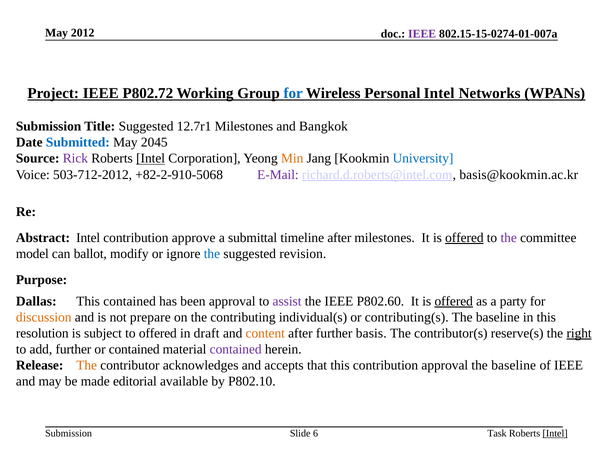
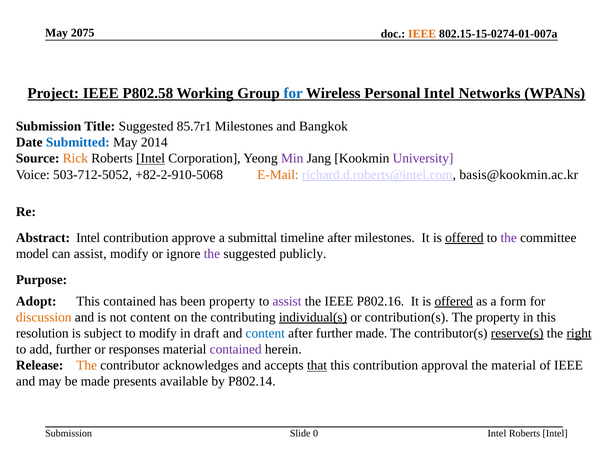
2012: 2012 -> 2075 (83, 33)
IEEE colour: purple -> orange (422, 34)
P802.72: P802.72 -> P802.58 (148, 93)
12.7r1: 12.7r1 -> 85.7r1 (194, 126)
2045: 2045 -> 2014 (154, 143)
Rick colour: purple -> orange (75, 159)
Min colour: orange -> purple (292, 159)
University colour: blue -> purple (423, 159)
503-712-2012: 503-712-2012 -> 503-712-5052 (93, 175)
E-Mail colour: purple -> orange (278, 175)
can ballot: ballot -> assist (90, 254)
the colour: blue -> purple (212, 254)
revision: revision -> publicly (303, 254)
Dallas: Dallas -> Adopt (36, 301)
been approval: approval -> property (232, 301)
P802.60: P802.60 -> P802.16 (380, 301)
party: party -> form (513, 301)
not prepare: prepare -> content (150, 317)
individual(s underline: none -> present (313, 317)
contributing(s: contributing(s -> contribution(s (407, 317)
baseline: baseline -> property (498, 317)
to offered: offered -> modify (158, 333)
content colour: orange -> blue (265, 333)
further basis: basis -> made (371, 333)
reserve(s underline: none -> present (517, 333)
or contained: contained -> responses (134, 350)
that underline: none -> present (317, 366)
baseline: baseline -> material (514, 366)
editorial: editorial -> presents (135, 382)
P802.10: P802.10 -> P802.14 (252, 382)
Submission Task: Task -> Intel (497, 434)
Intel underline: present -> none (555, 434)
6: 6 -> 0 (316, 434)
